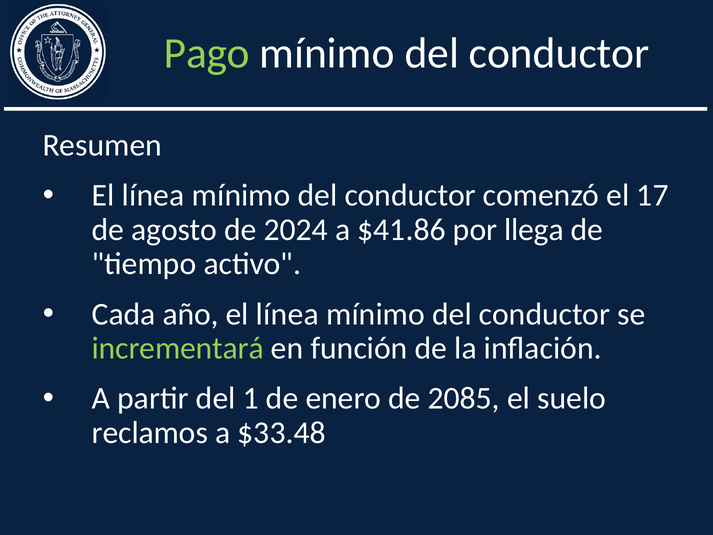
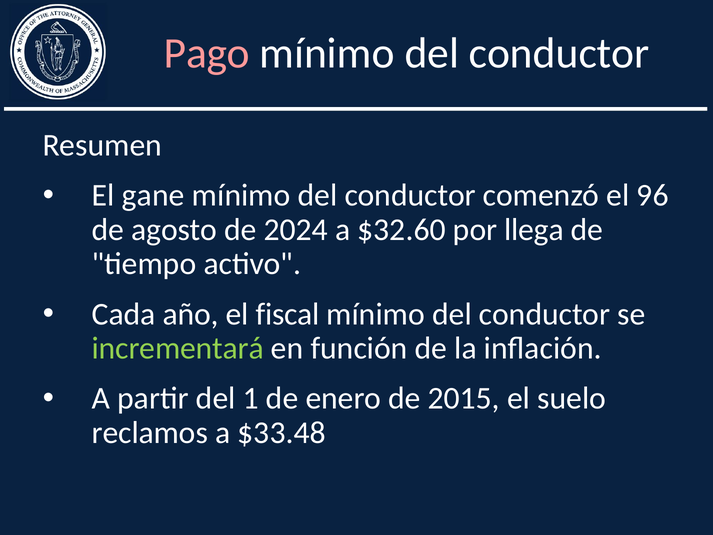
Pago colour: light green -> pink (207, 54)
línea: línea -> gane (153, 195)
17: 17 -> 96 (653, 195)
$41.86: $41.86 -> $32.60 (401, 230)
año el línea: línea -> fiscal (288, 314)
2085: 2085 -> 2015 (464, 398)
